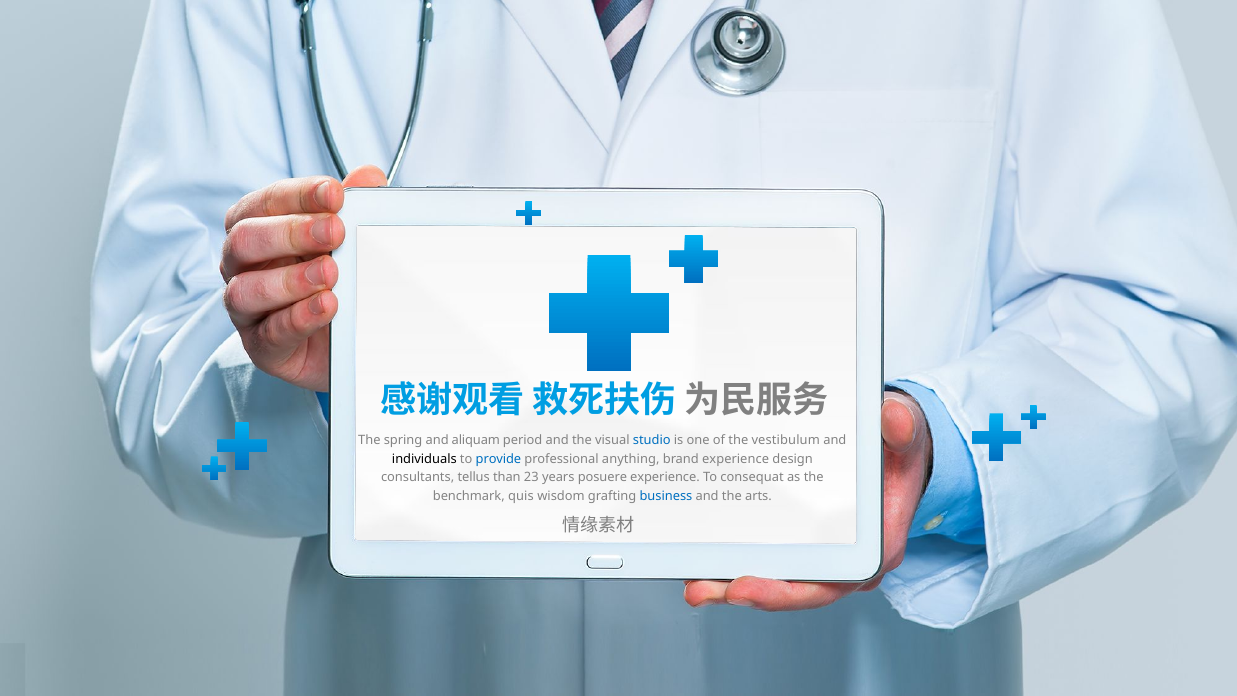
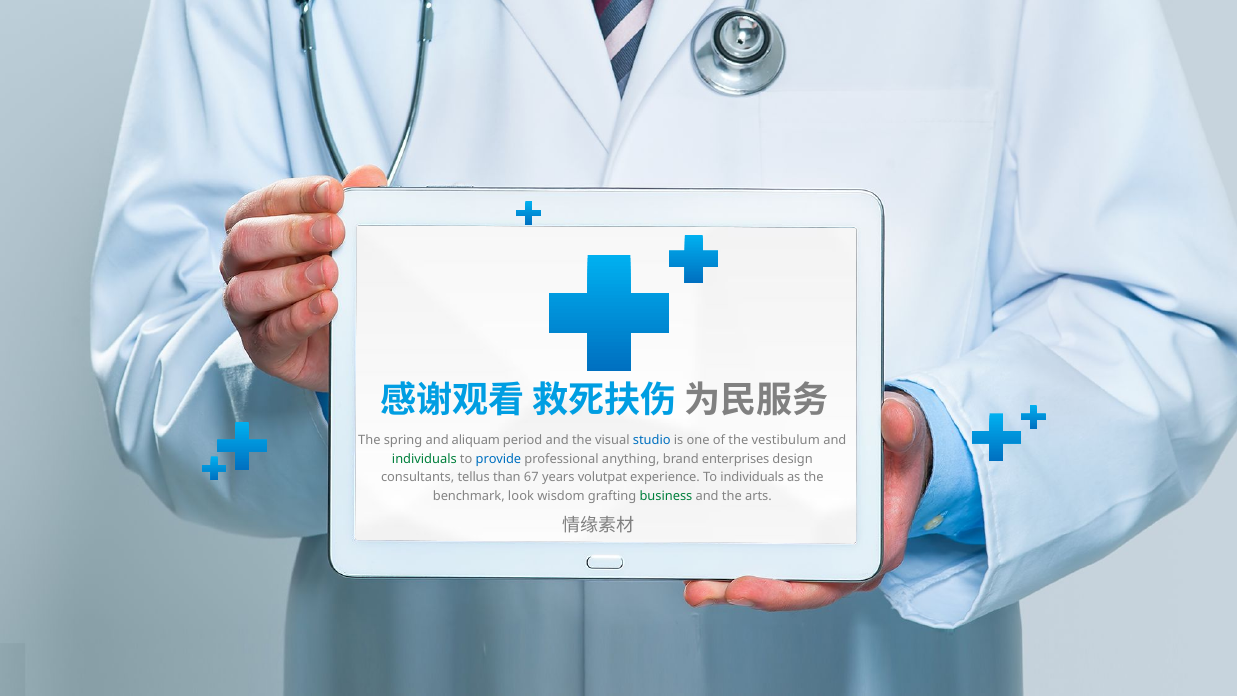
individuals colour: black -> green (424, 459)
brand experience: experience -> enterprises (736, 459)
23: 23 -> 67 (531, 477)
posuere: posuere -> volutpat (602, 477)
To consequat: consequat -> individuals (752, 477)
quis: quis -> look (521, 496)
business colour: blue -> green (666, 496)
